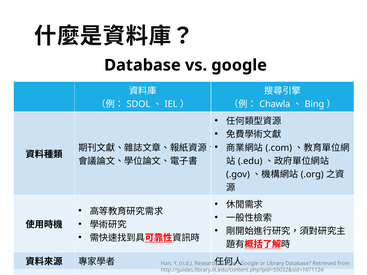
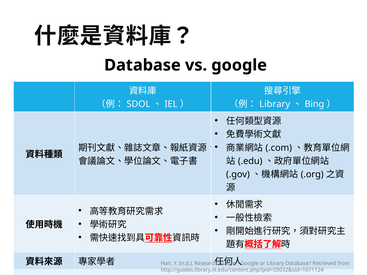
Chawla: Chawla -> Library (275, 104)
